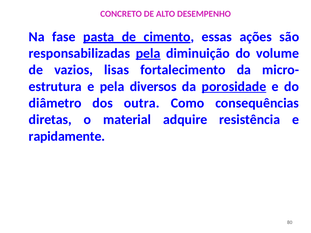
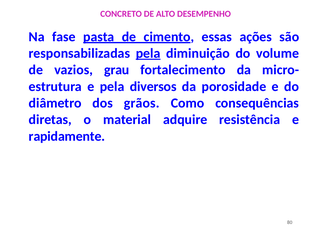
lisas: lisas -> grau (117, 70)
porosidade underline: present -> none (234, 87)
outra: outra -> grãos (142, 103)
